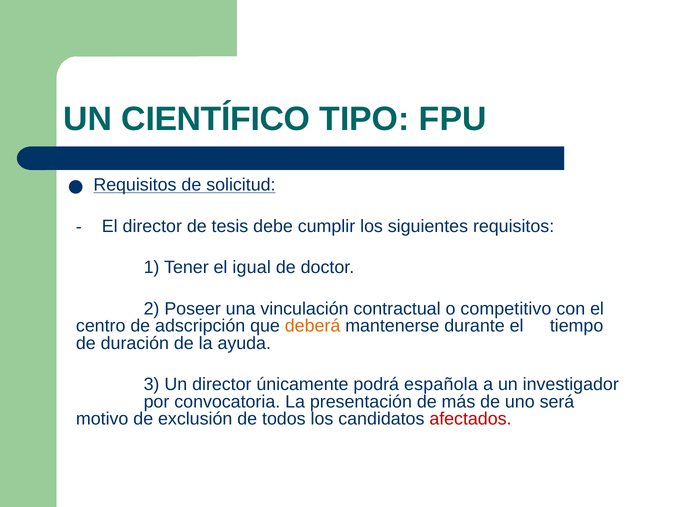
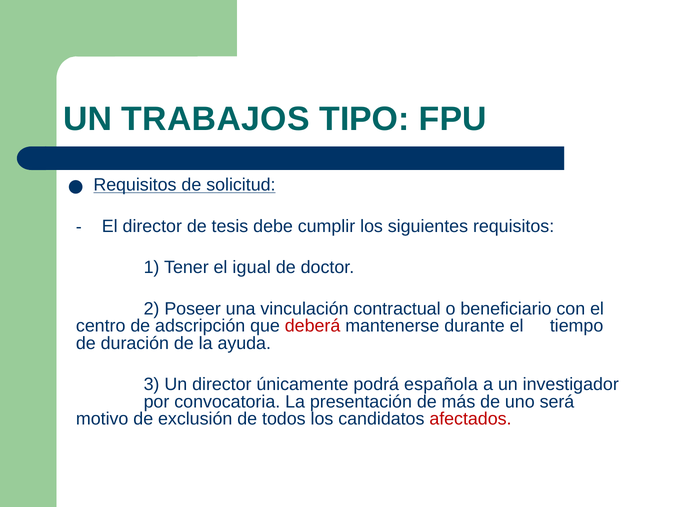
CIENTÍFICO: CIENTÍFICO -> TRABAJOS (216, 119)
competitivo: competitivo -> beneficiario (506, 309)
deberá colour: orange -> red (313, 327)
